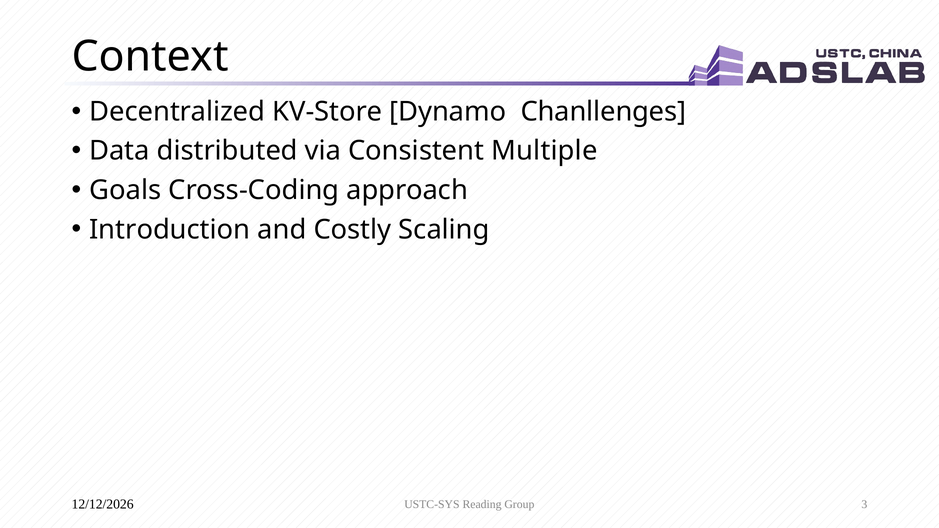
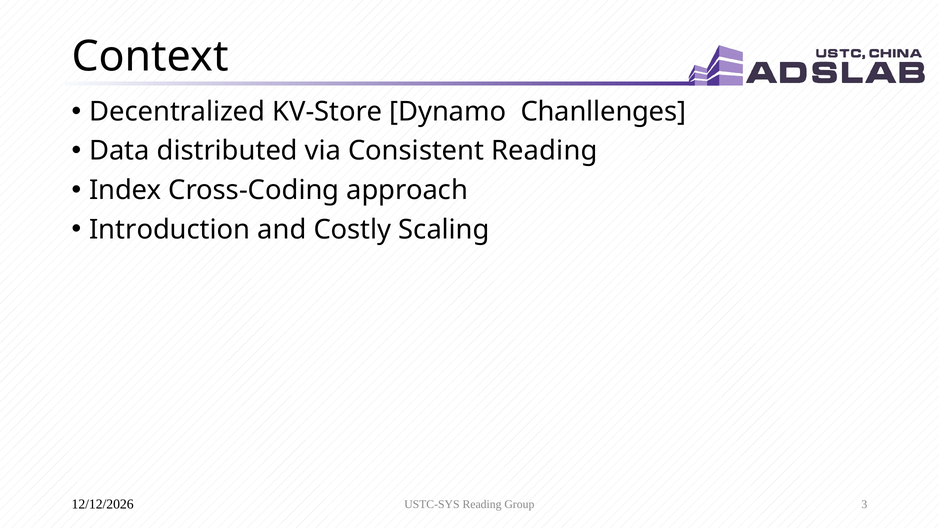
Consistent Multiple: Multiple -> Reading (544, 151)
Goals: Goals -> Index (125, 190)
